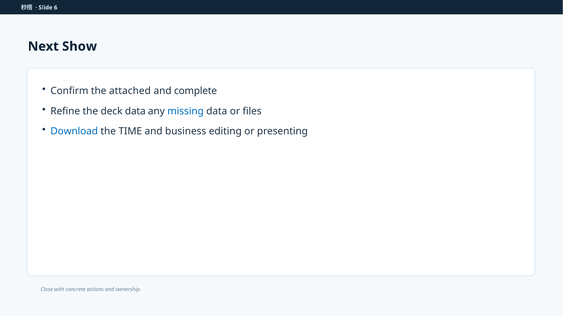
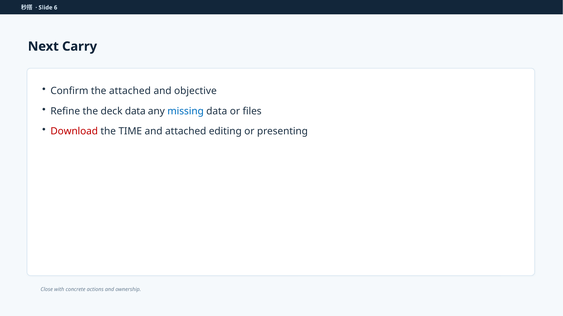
Show: Show -> Carry (80, 47)
complete: complete -> objective (195, 91)
Download colour: blue -> red (74, 131)
and business: business -> attached (186, 131)
